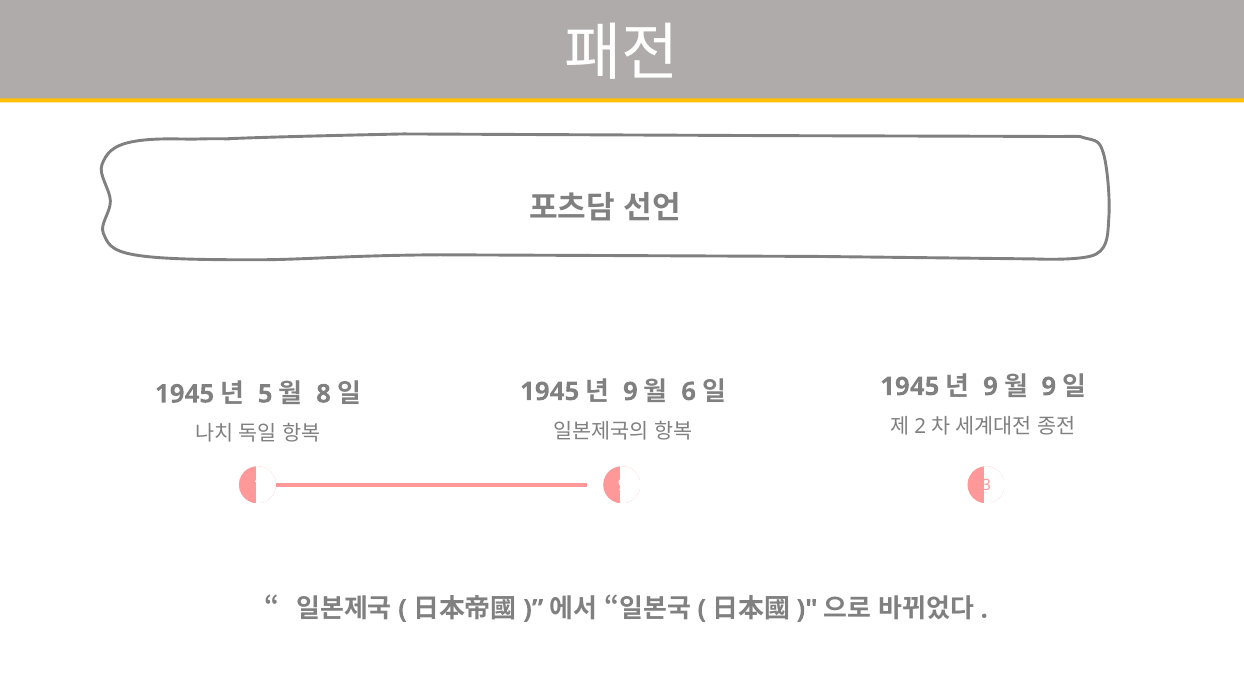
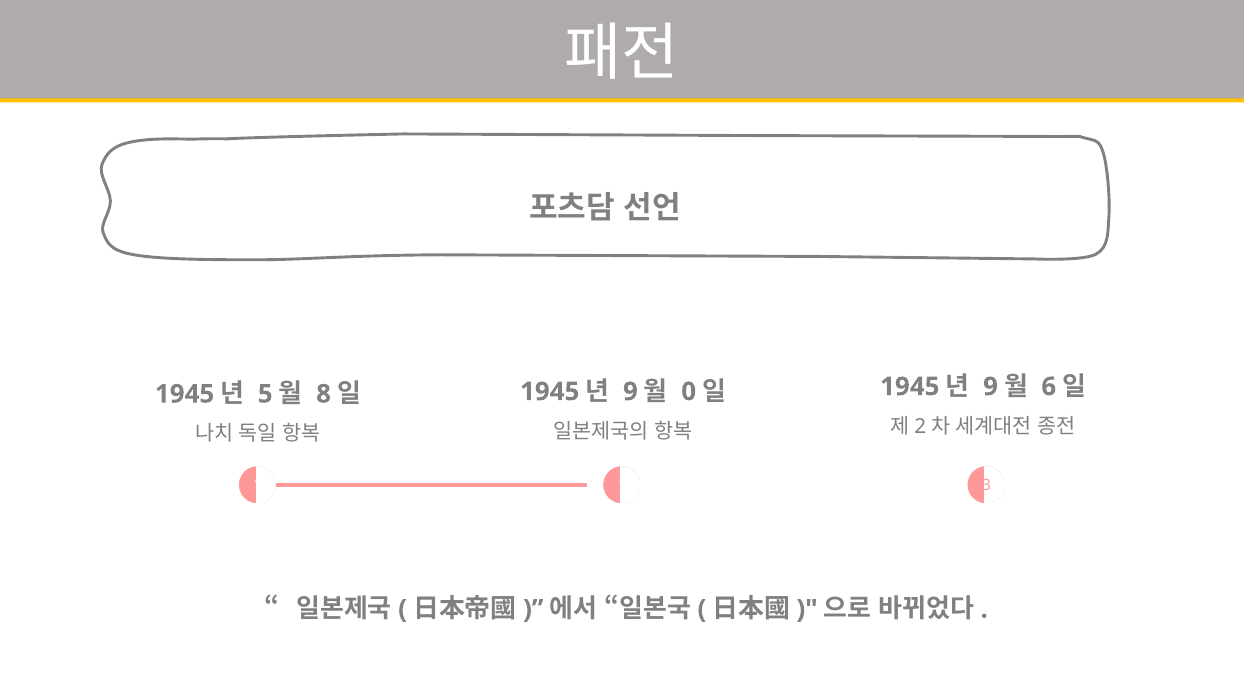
9: 9 -> 6 (1049, 386)
6: 6 -> 0 (689, 391)
1 9: 9 -> 1 (622, 486)
